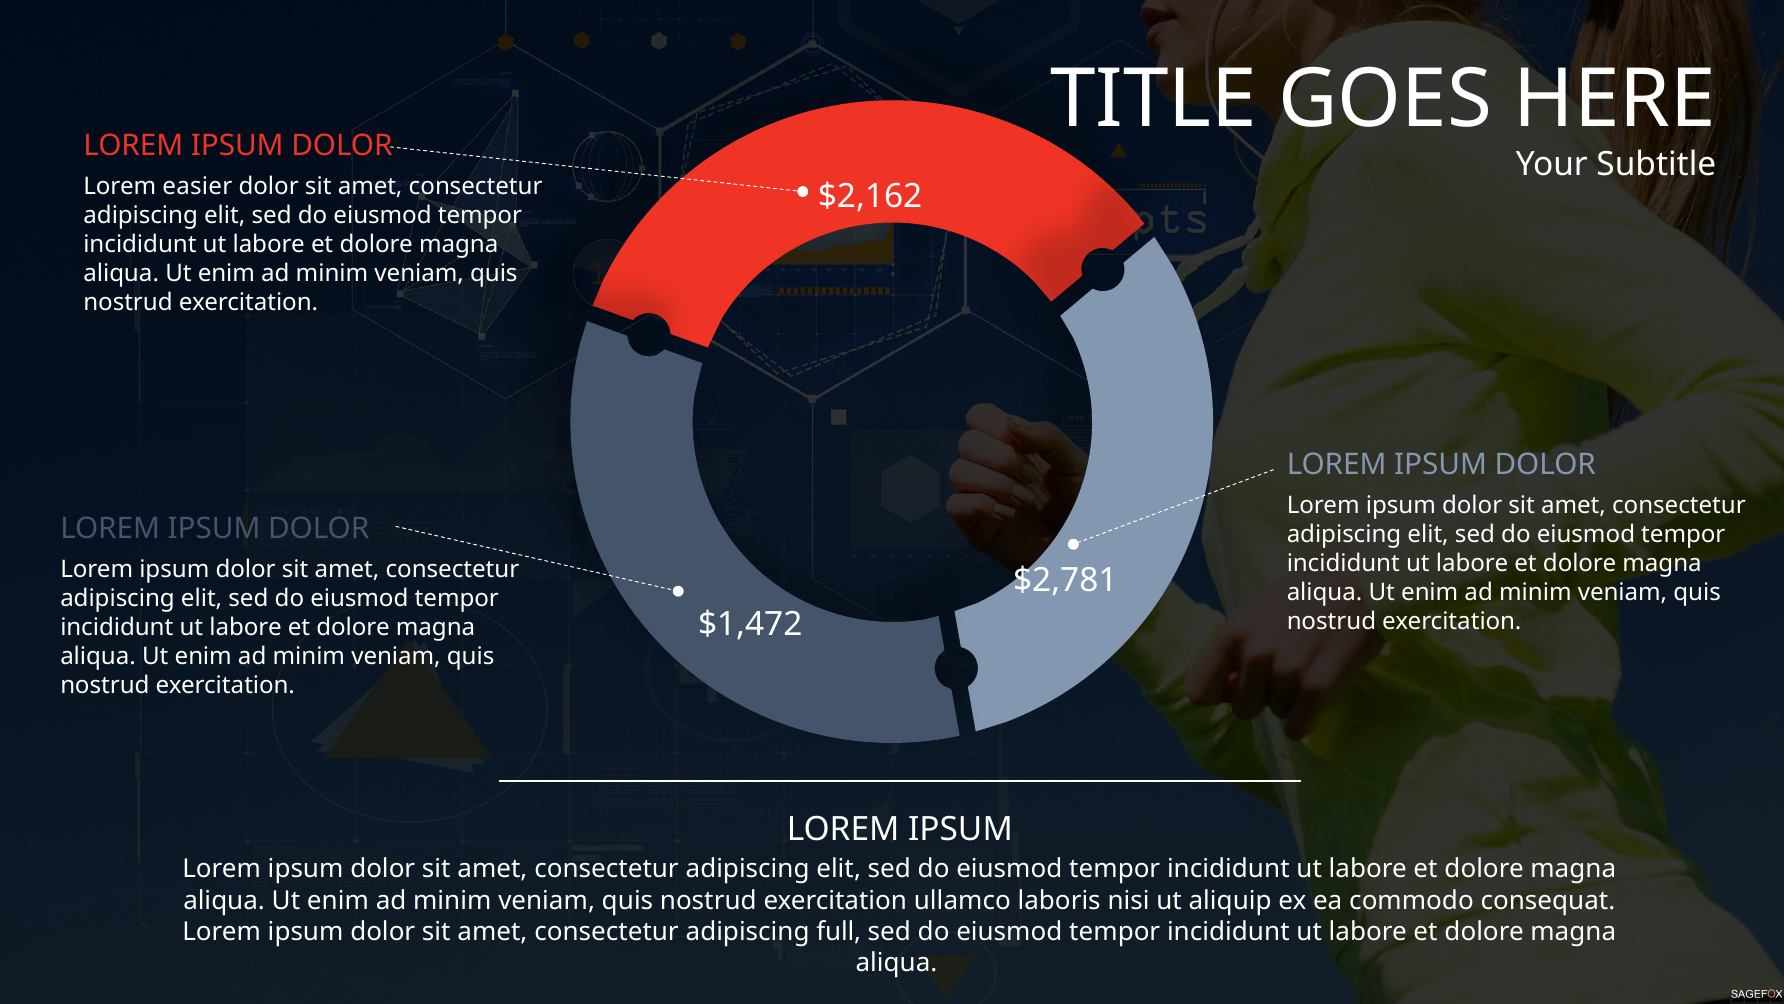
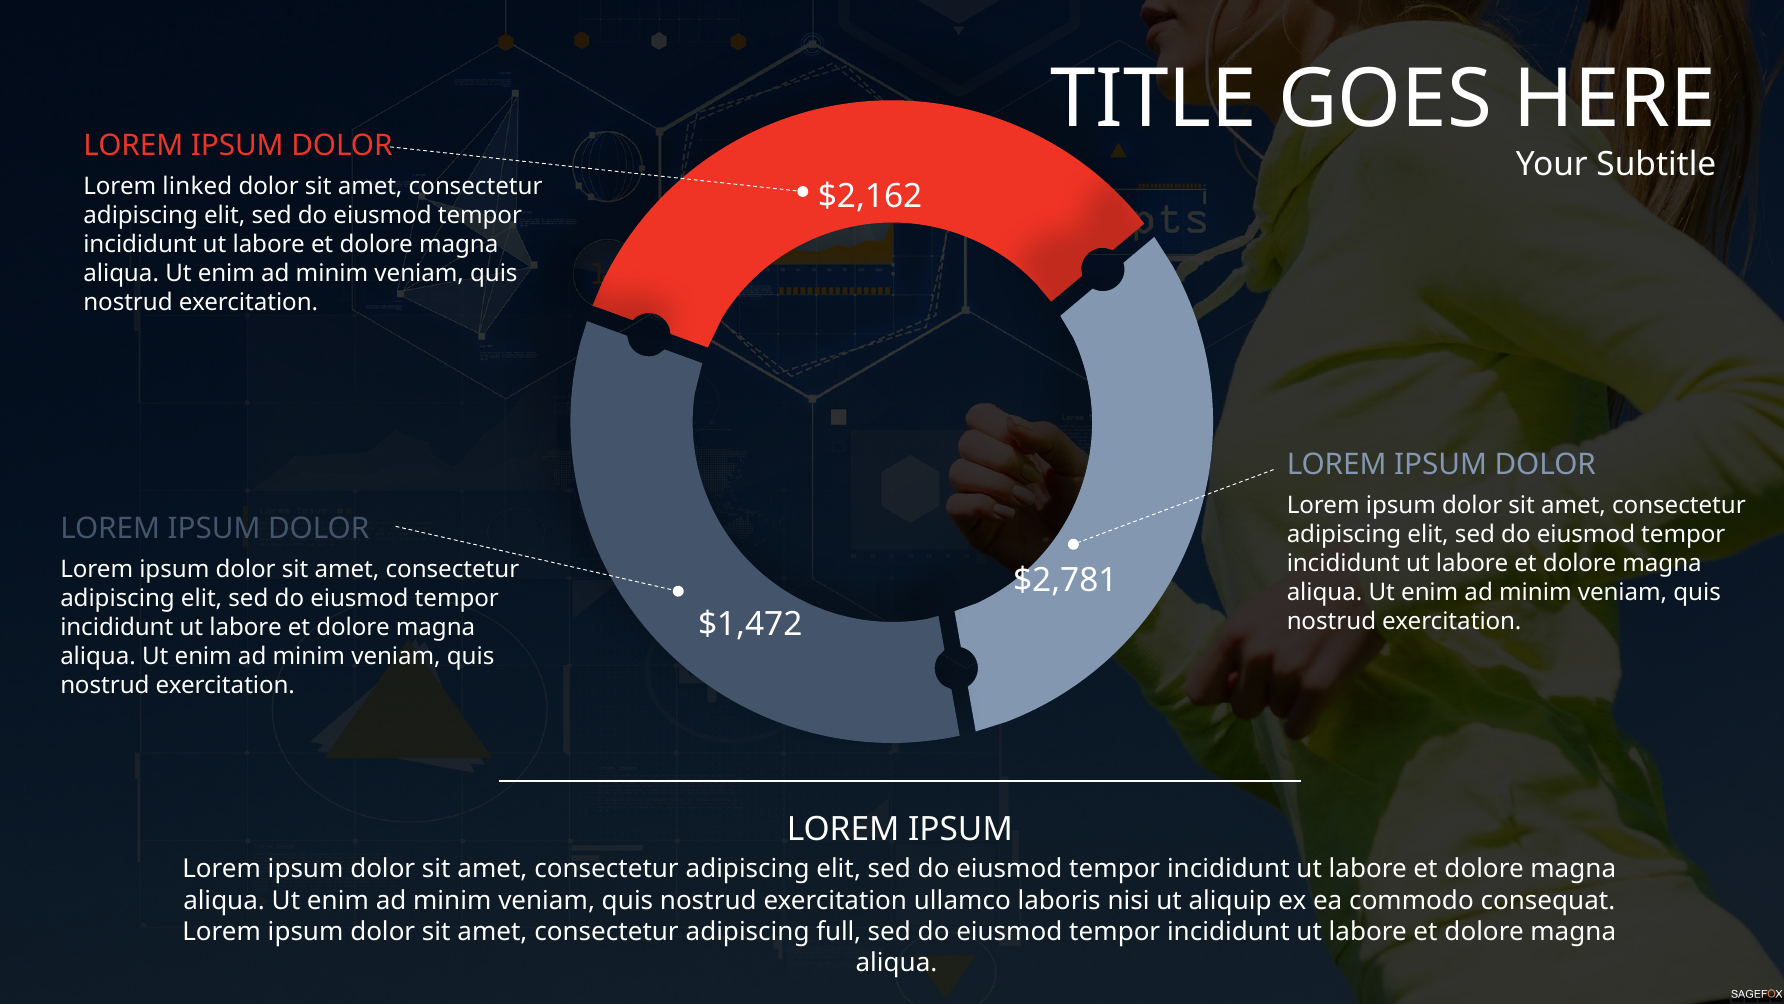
easier: easier -> linked (197, 187)
